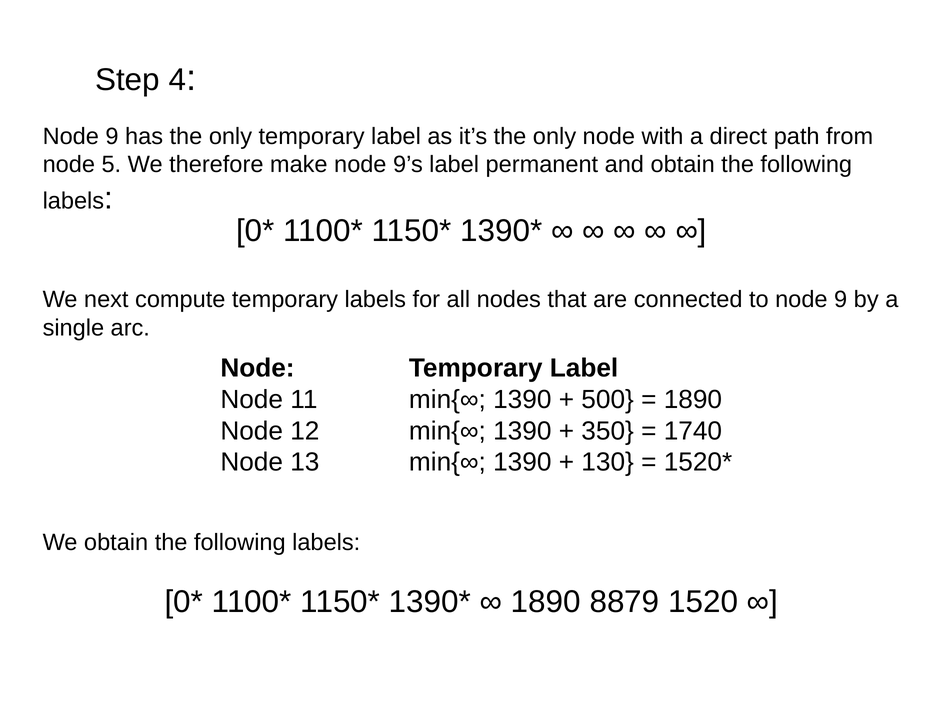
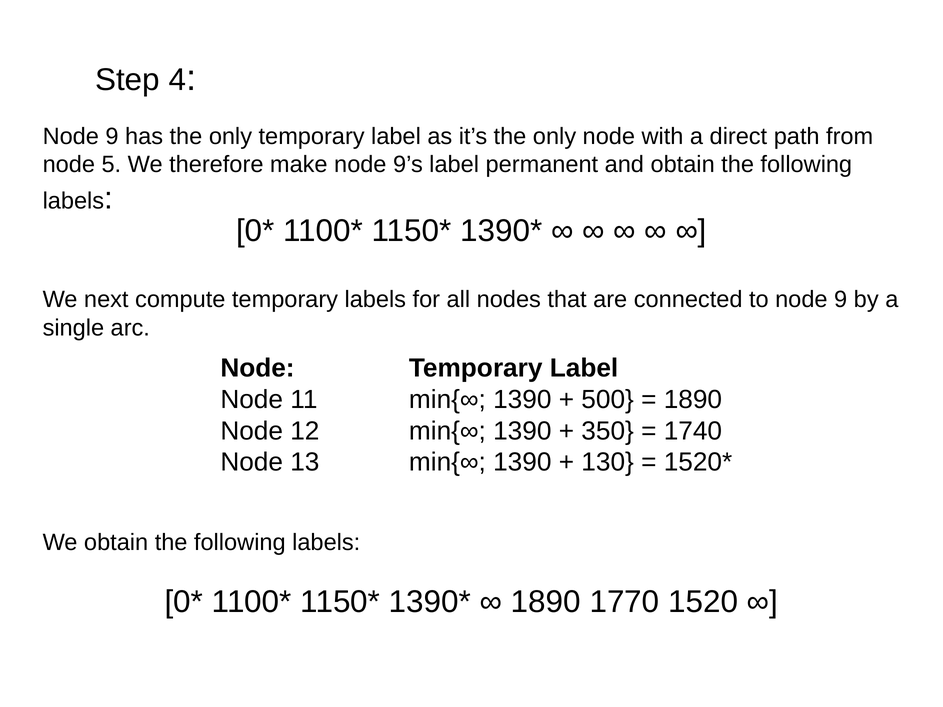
8879: 8879 -> 1770 (624, 602)
